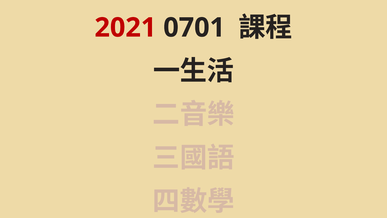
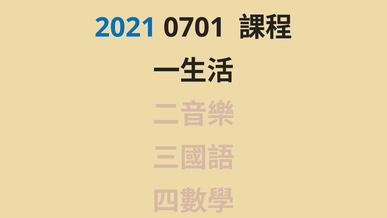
2021 colour: red -> blue (125, 28)
